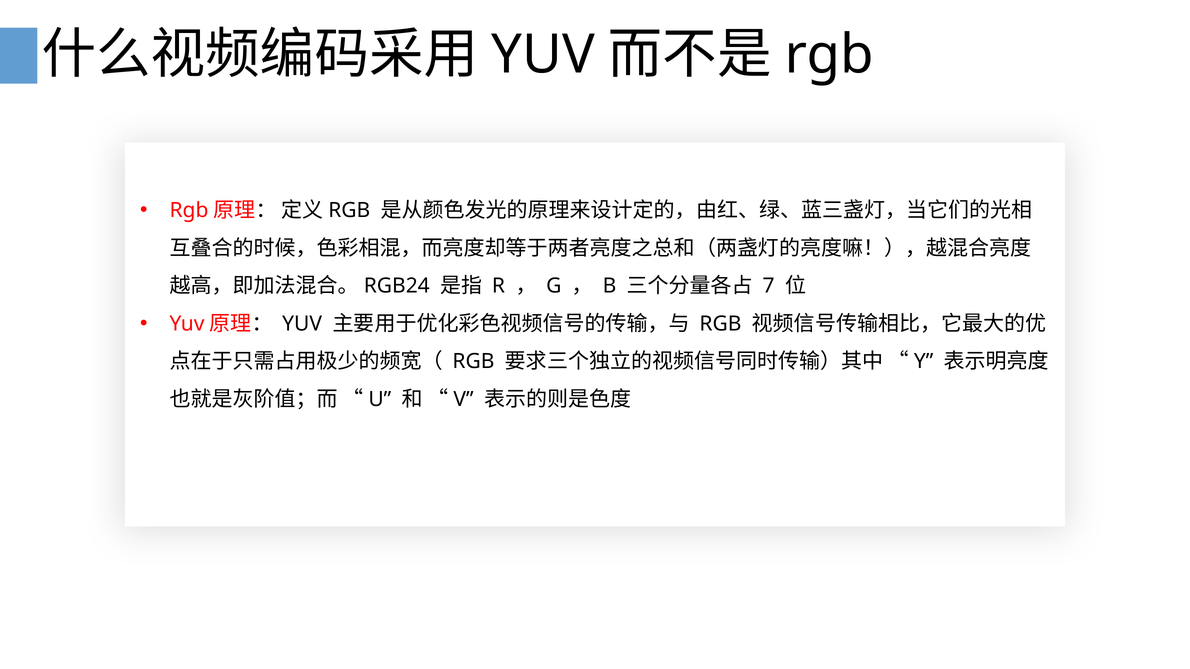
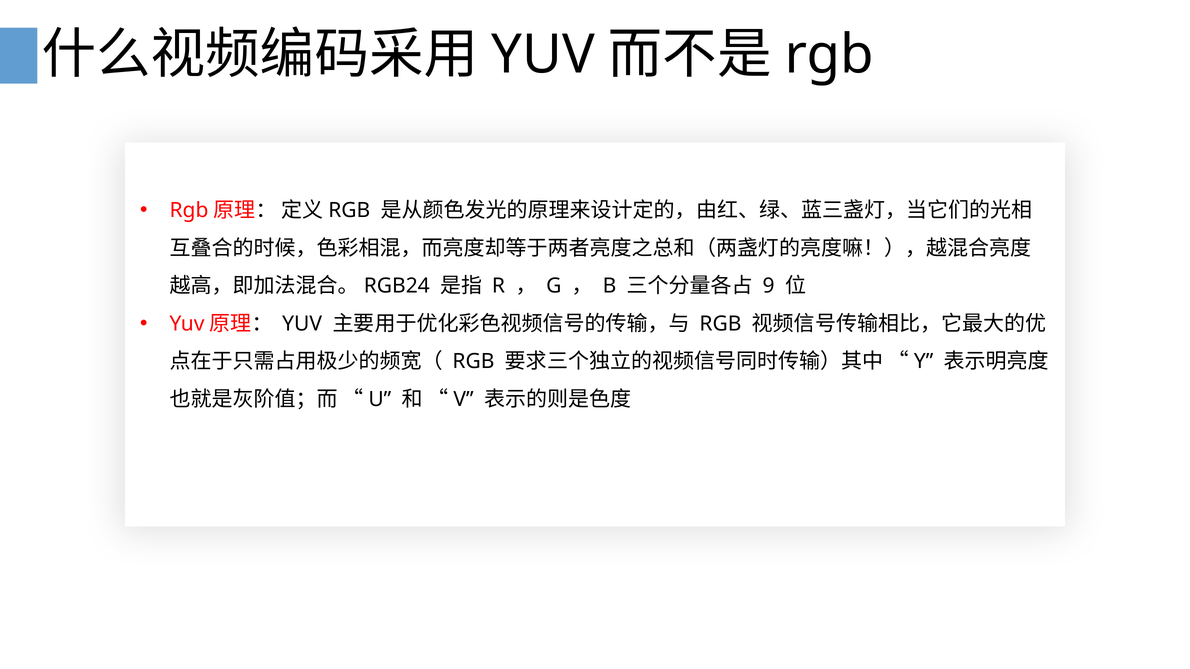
7: 7 -> 9 (769, 286)
